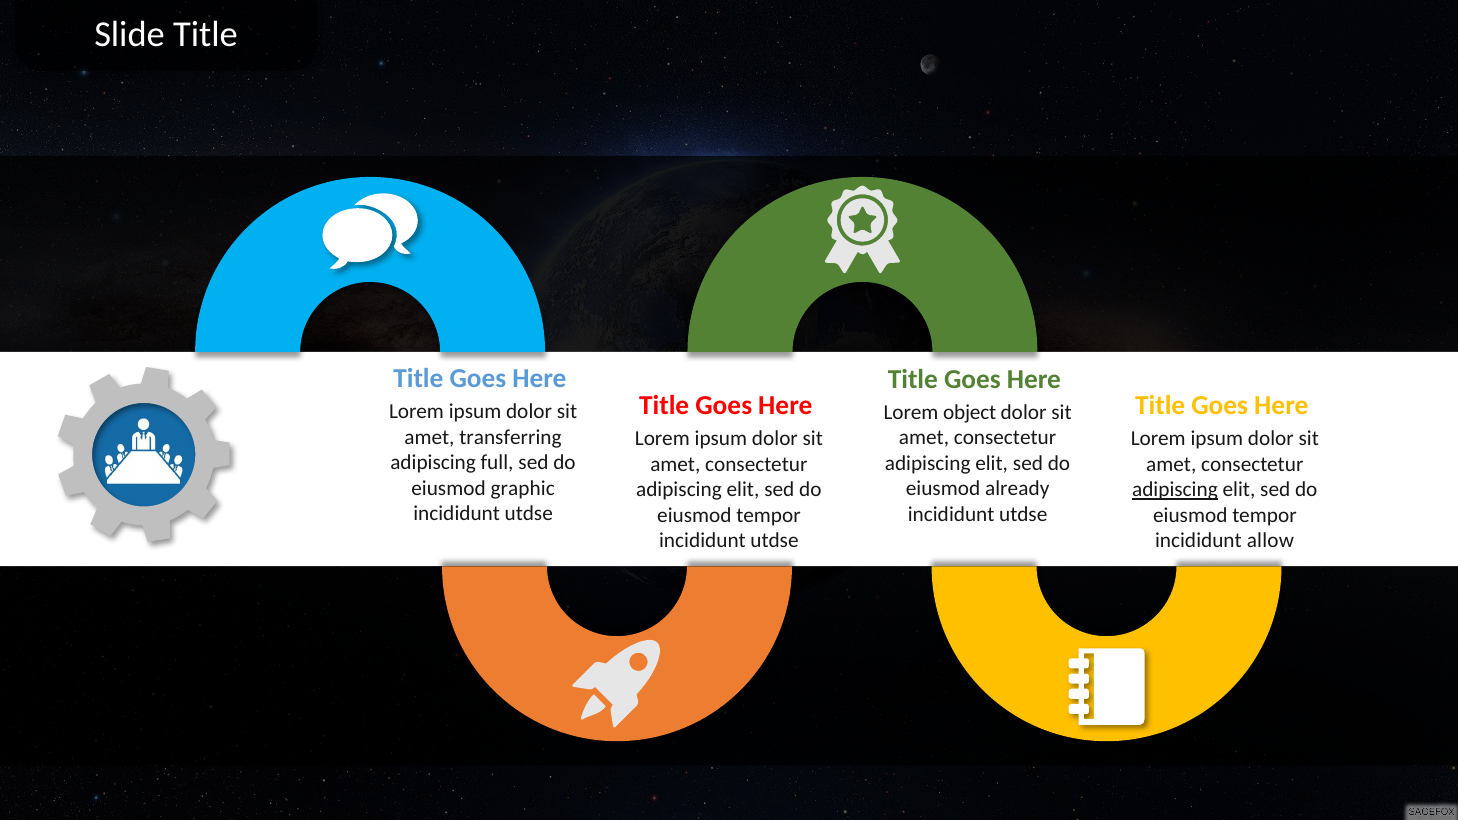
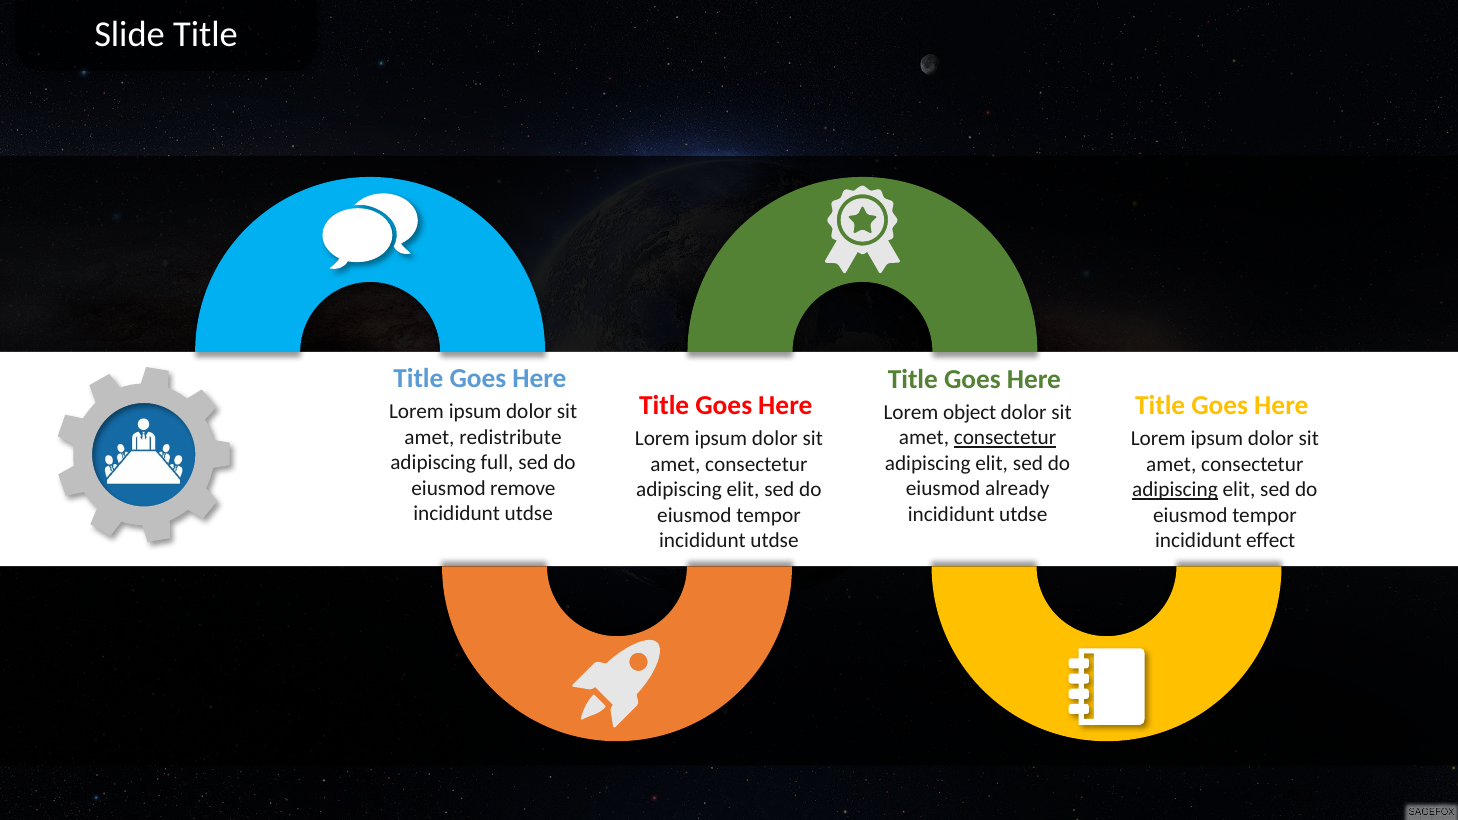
transferring: transferring -> redistribute (510, 437)
consectetur underline: none -> present (1005, 438)
graphic: graphic -> remove (523, 488)
allow: allow -> effect (1271, 541)
